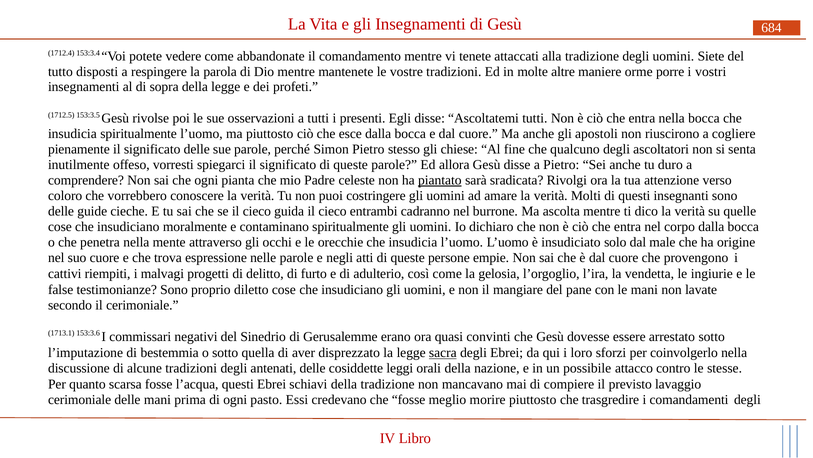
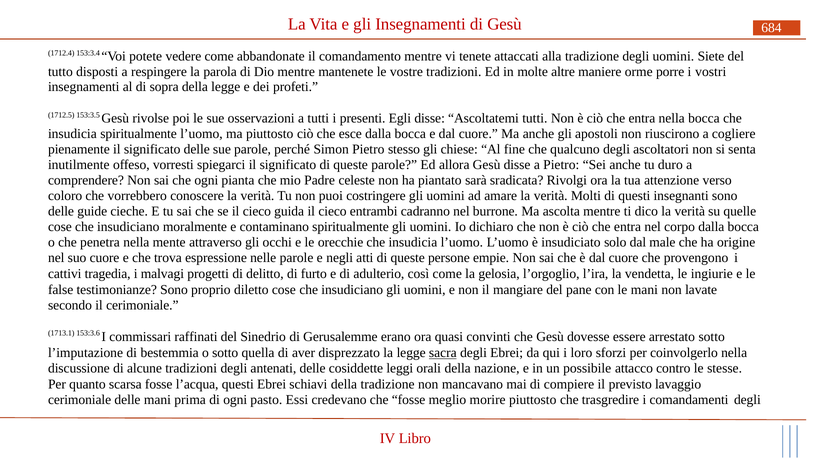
piantato underline: present -> none (440, 180)
riempiti: riempiti -> tragedia (108, 274)
negativi: negativi -> raffinati (196, 336)
